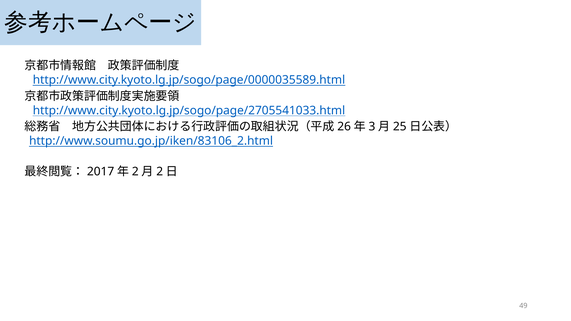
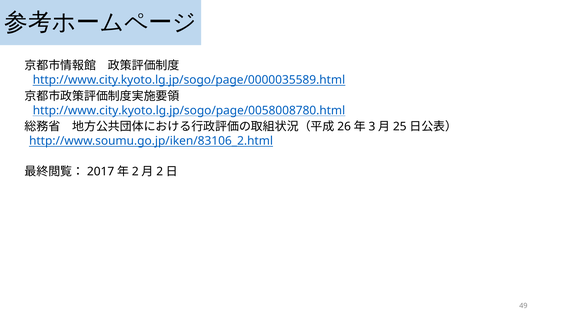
http://www.city.kyoto.lg.jp/sogo/page/2705541033.html: http://www.city.kyoto.lg.jp/sogo/page/2705541033.html -> http://www.city.kyoto.lg.jp/sogo/page/0058008780.html (189, 111)
